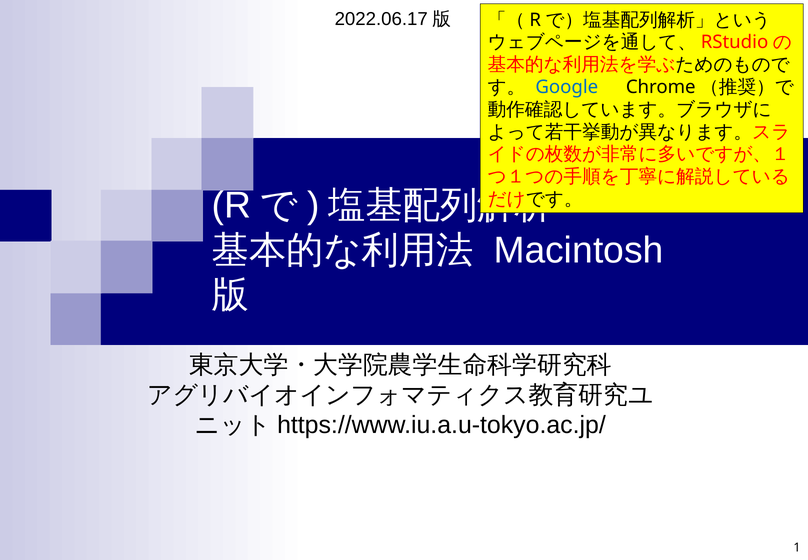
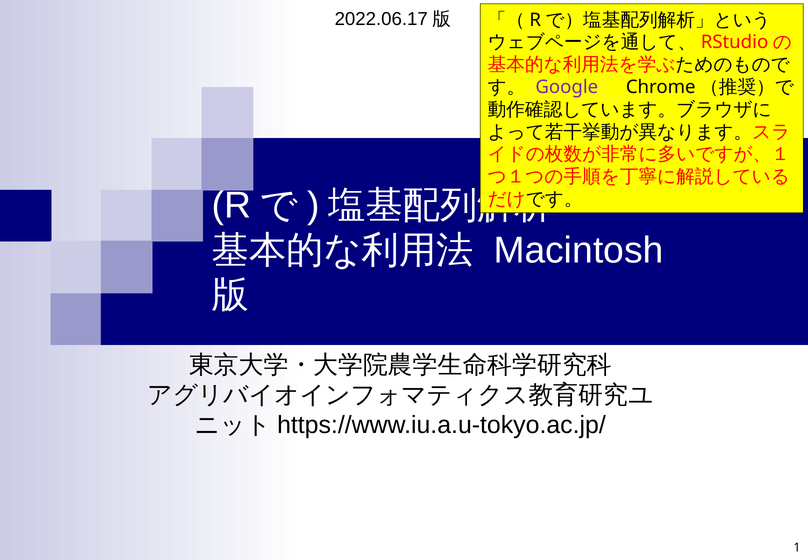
Google colour: blue -> purple (567, 87)
